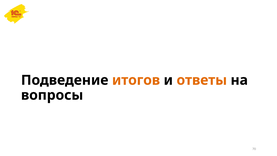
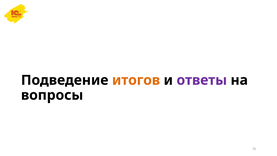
ответы colour: orange -> purple (202, 80)
